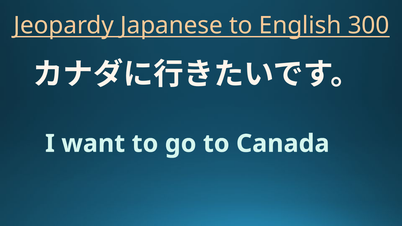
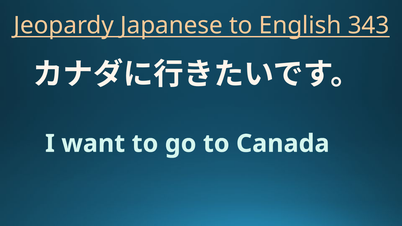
300: 300 -> 343 (369, 26)
